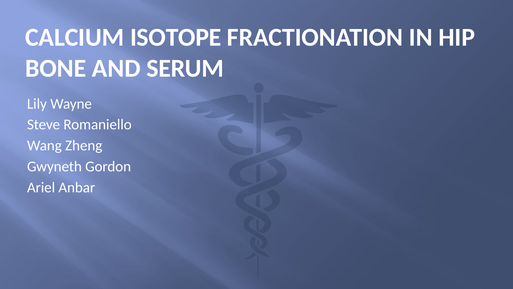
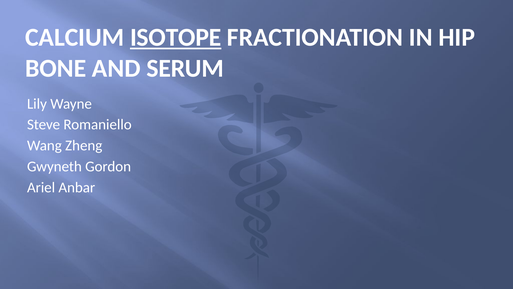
ISOTOPE underline: none -> present (176, 37)
